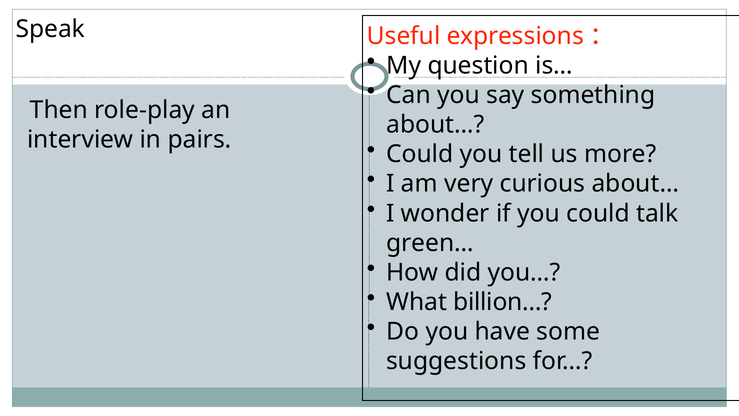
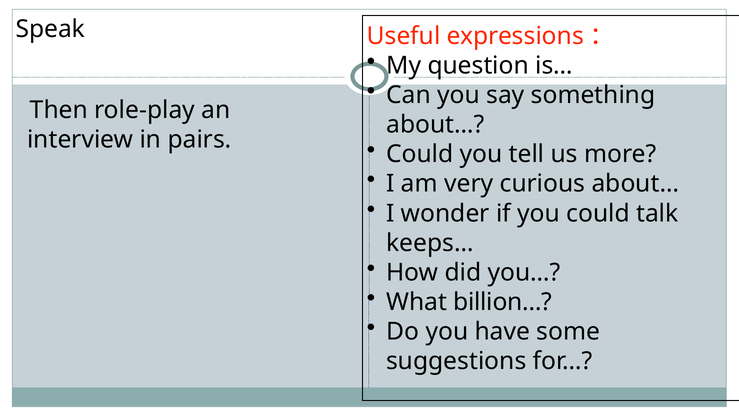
green…: green… -> keeps… (430, 243)
